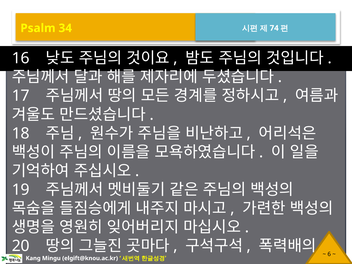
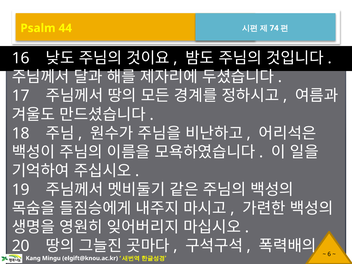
34: 34 -> 44 (65, 28)
